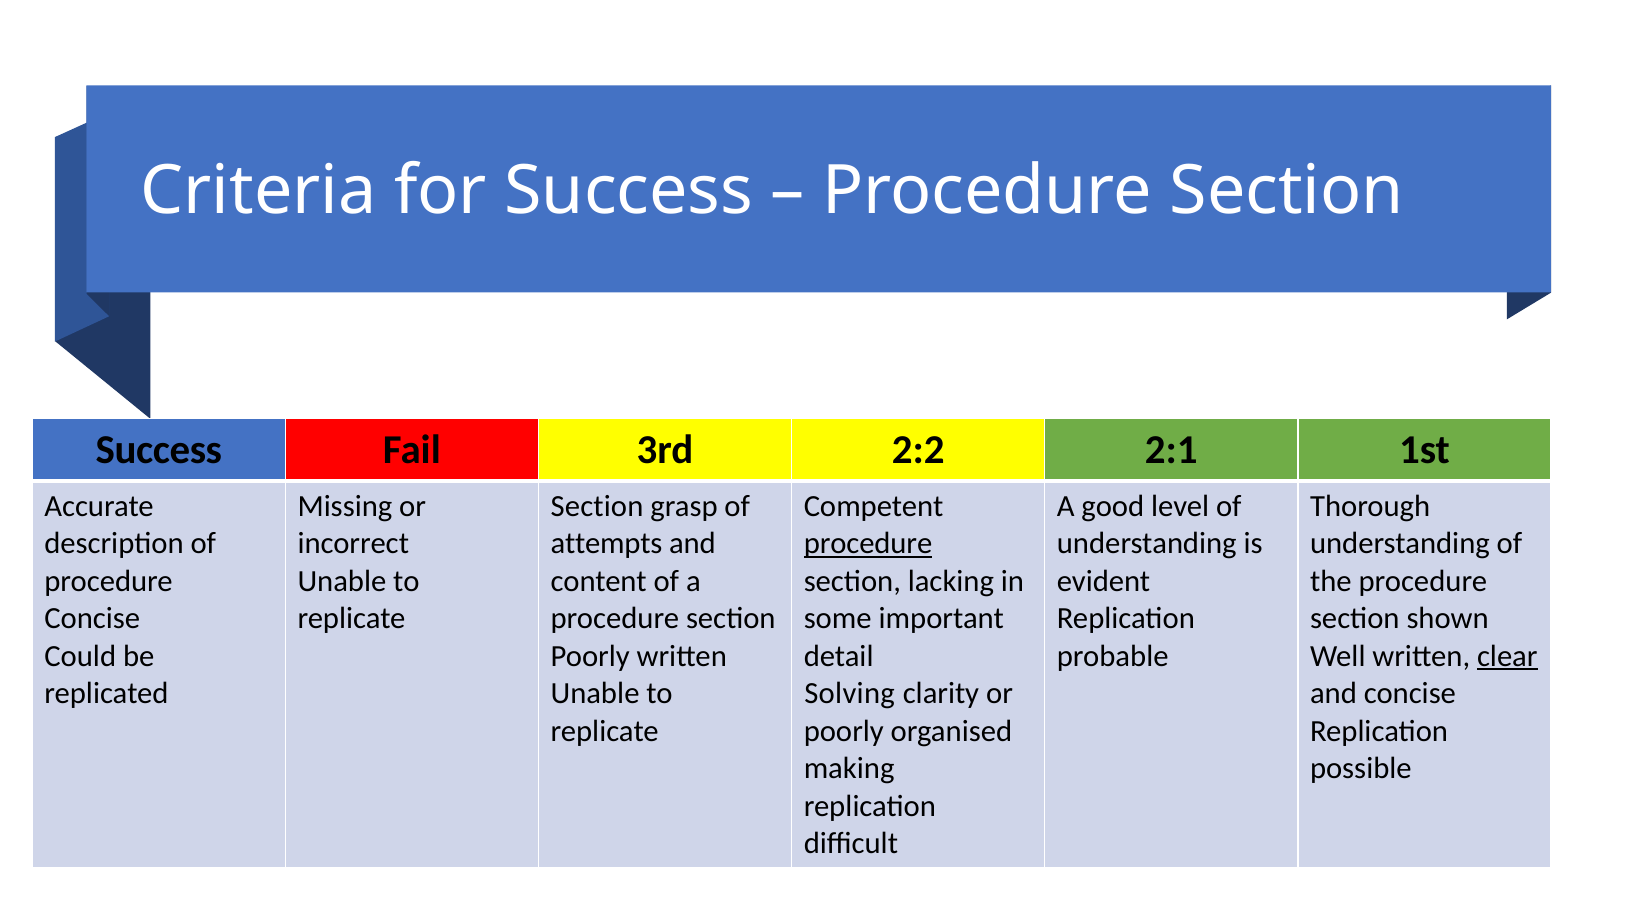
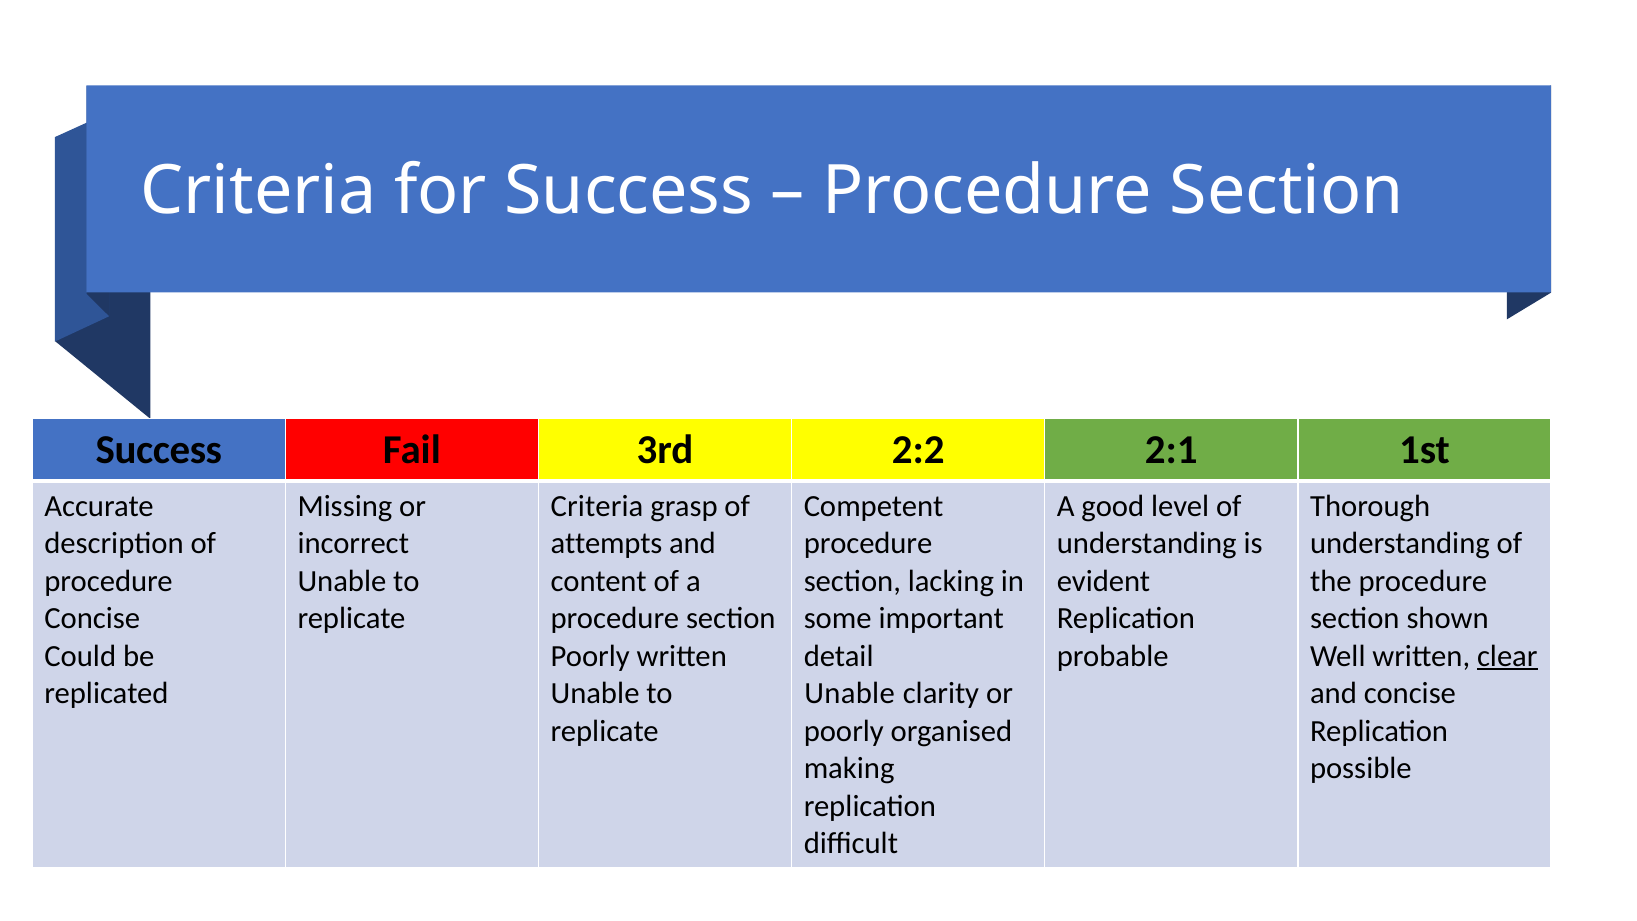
Section: Section -> Criteria (597, 506)
procedure underline: present -> none (868, 544)
Solving: Solving -> Unable (850, 693)
